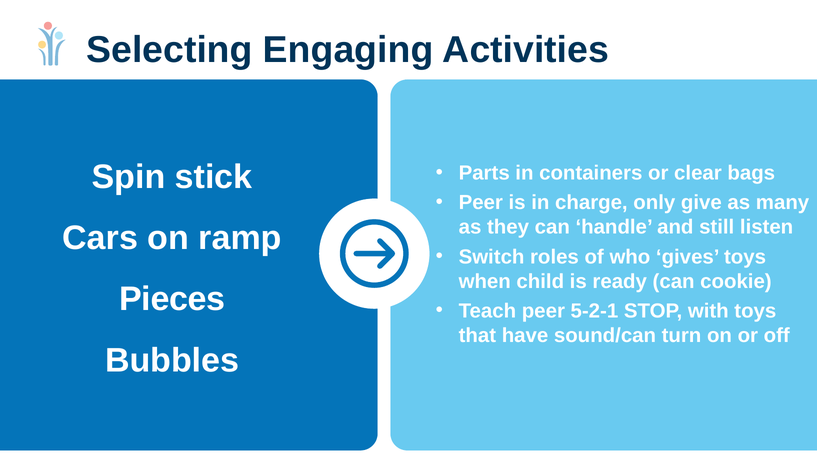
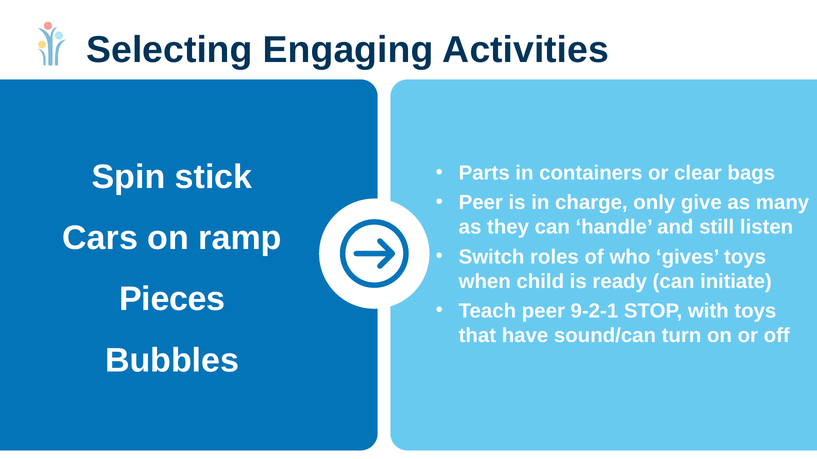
cookie: cookie -> initiate (736, 282)
5-2-1: 5-2-1 -> 9-2-1 (594, 311)
